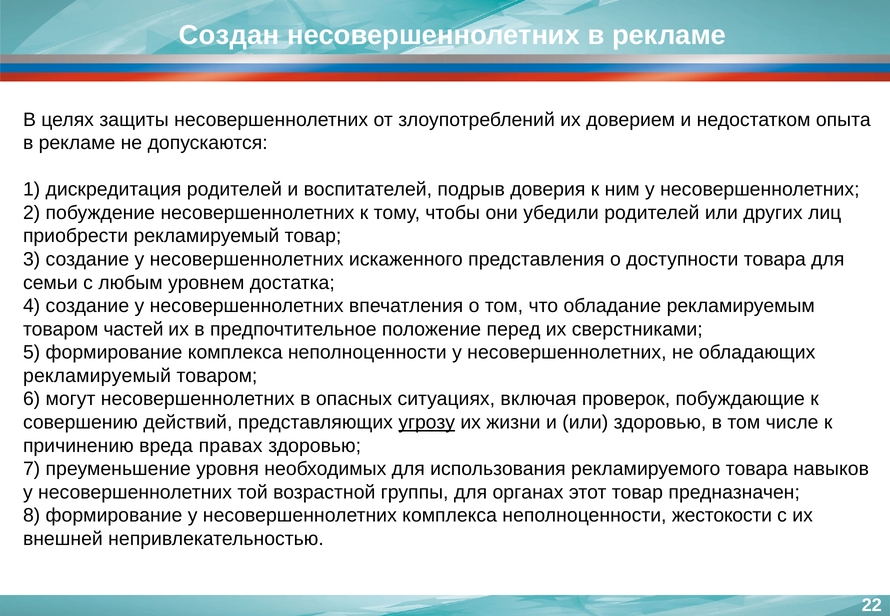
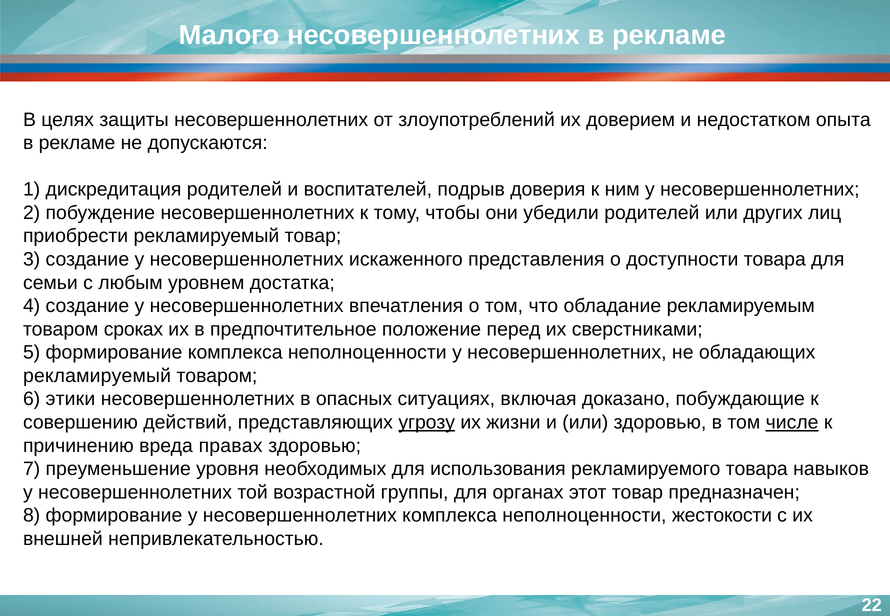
Создан: Создан -> Малого (229, 35)
частей: частей -> сроках (133, 329)
могут: могут -> этики (70, 399)
проверок: проверок -> доказано (626, 399)
числе underline: none -> present (792, 422)
